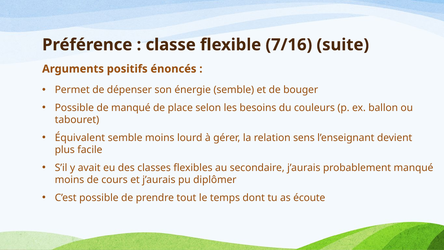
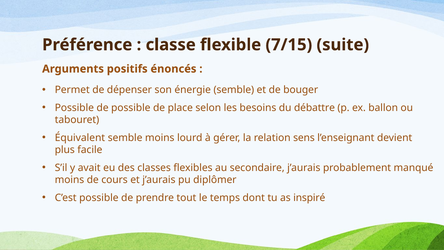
7/16: 7/16 -> 7/15 (289, 45)
de manqué: manqué -> possible (131, 108)
couleurs: couleurs -> débattre (314, 108)
écoute: écoute -> inspiré (309, 198)
